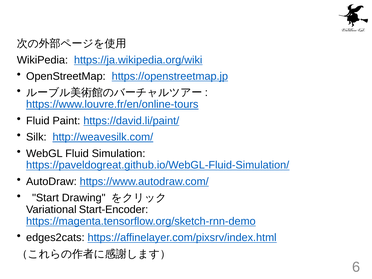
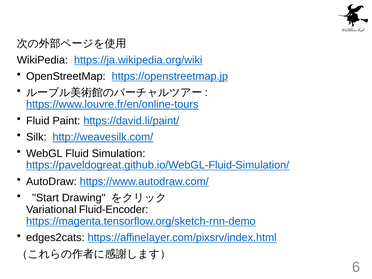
Start-Encoder: Start-Encoder -> Fluid-Encoder (114, 210)
